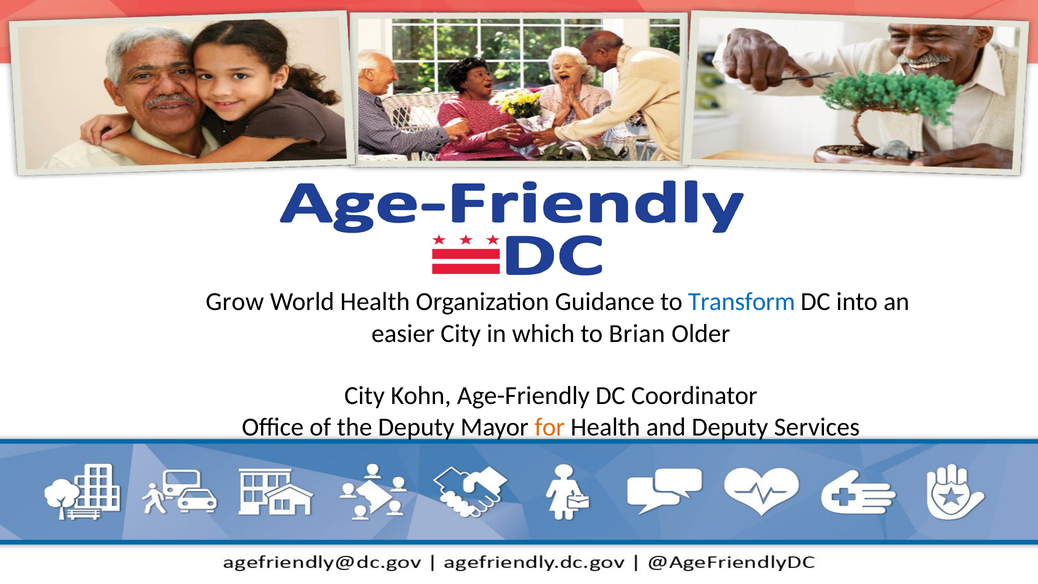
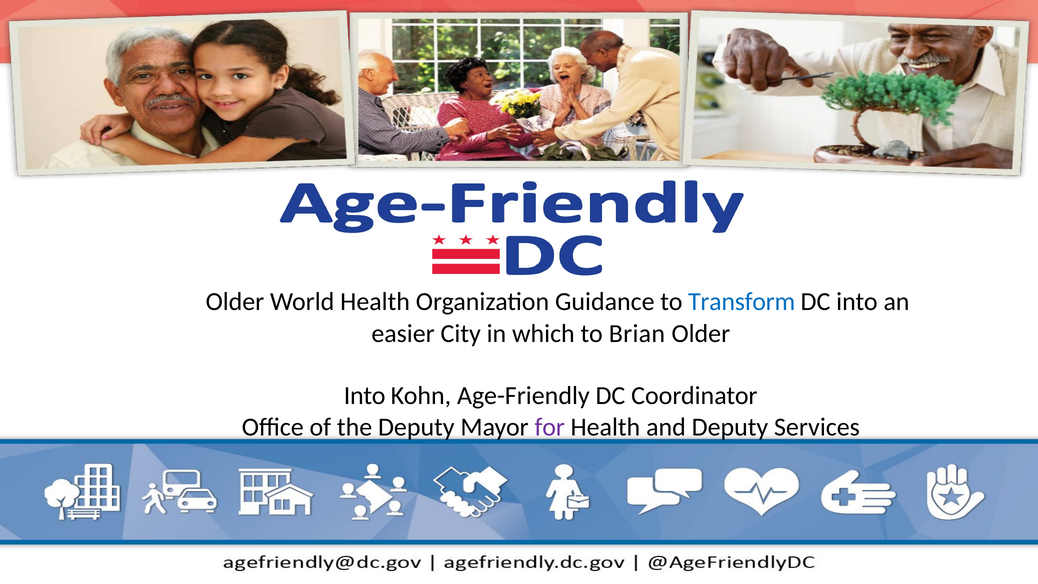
Grow: Grow -> Older (235, 301)
City: City -> Into (365, 396)
for colour: orange -> purple (550, 427)
